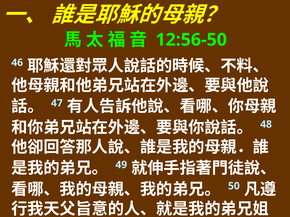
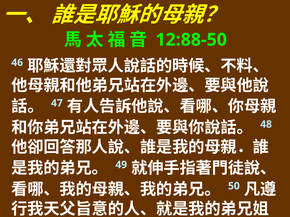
12:56-50: 12:56-50 -> 12:88-50 (191, 40)
